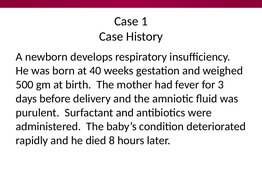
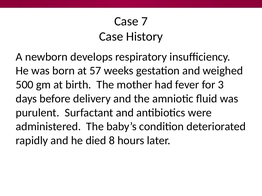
1: 1 -> 7 (145, 21)
40: 40 -> 57 (95, 71)
